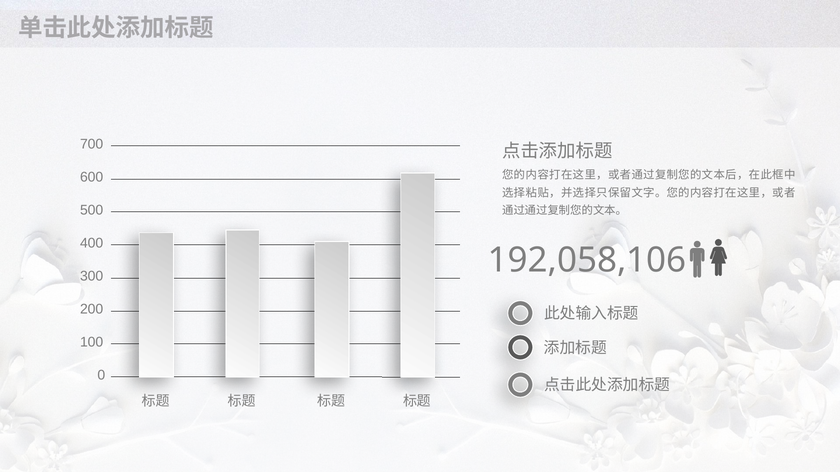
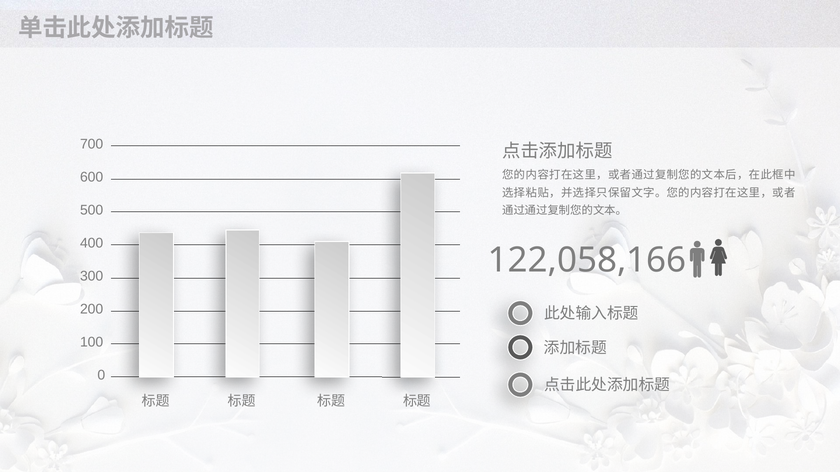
192,058,106: 192,058,106 -> 122,058,166 (587, 260)
